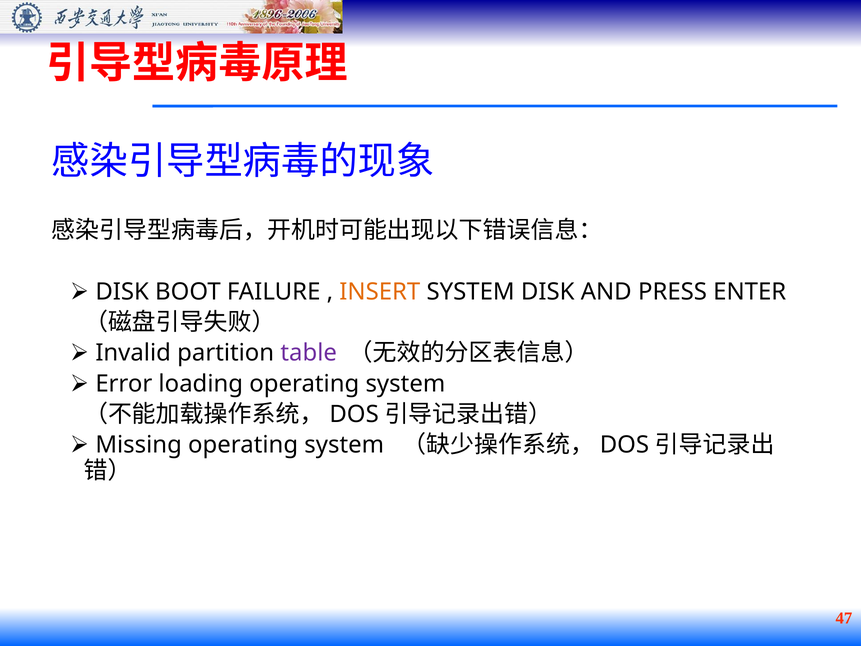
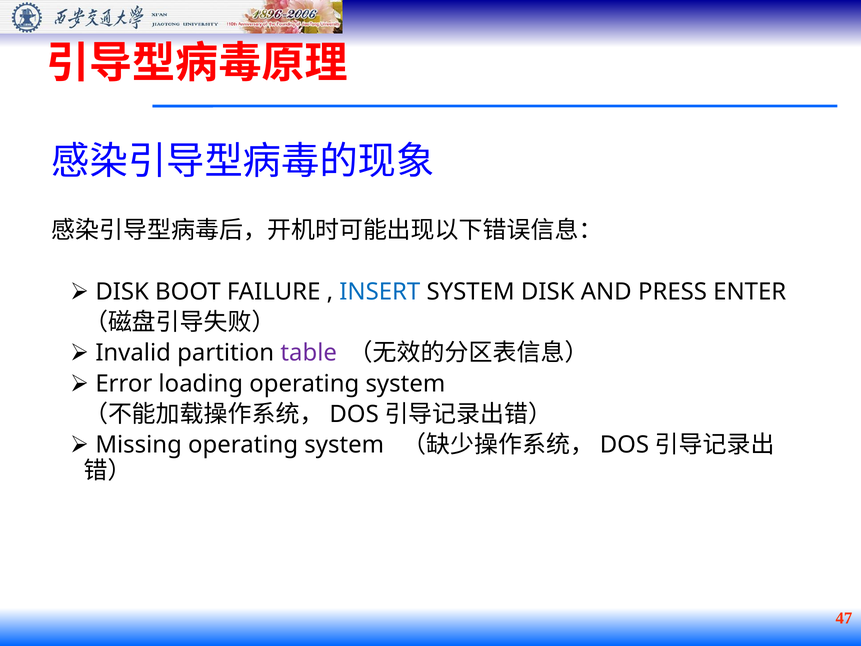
INSERT colour: orange -> blue (380, 292)
